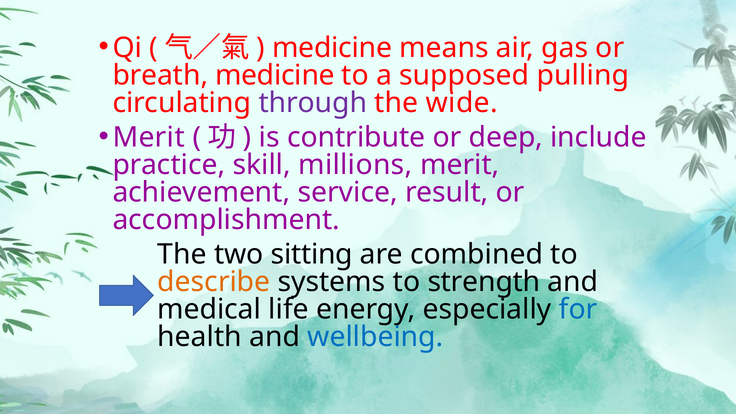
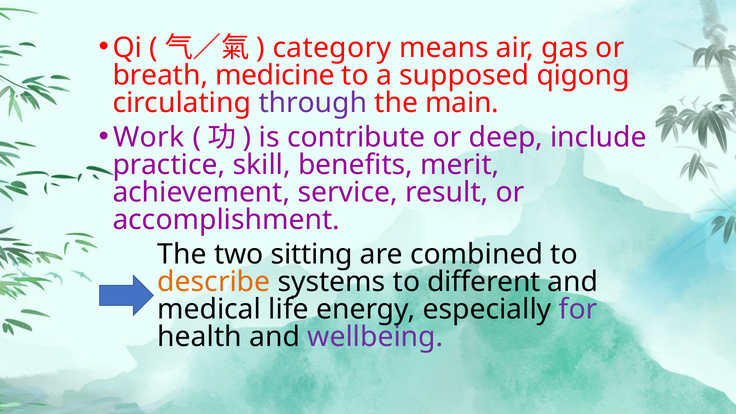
medicine: medicine -> category (332, 48)
pulling: pulling -> qigong (583, 75)
wide: wide -> main (462, 103)
Merit: Merit -> Work (149, 137)
millions: millions -> benefits (356, 165)
strength: strength -> different (484, 282)
for colour: blue -> purple (578, 309)
wellbeing colour: blue -> purple (375, 337)
